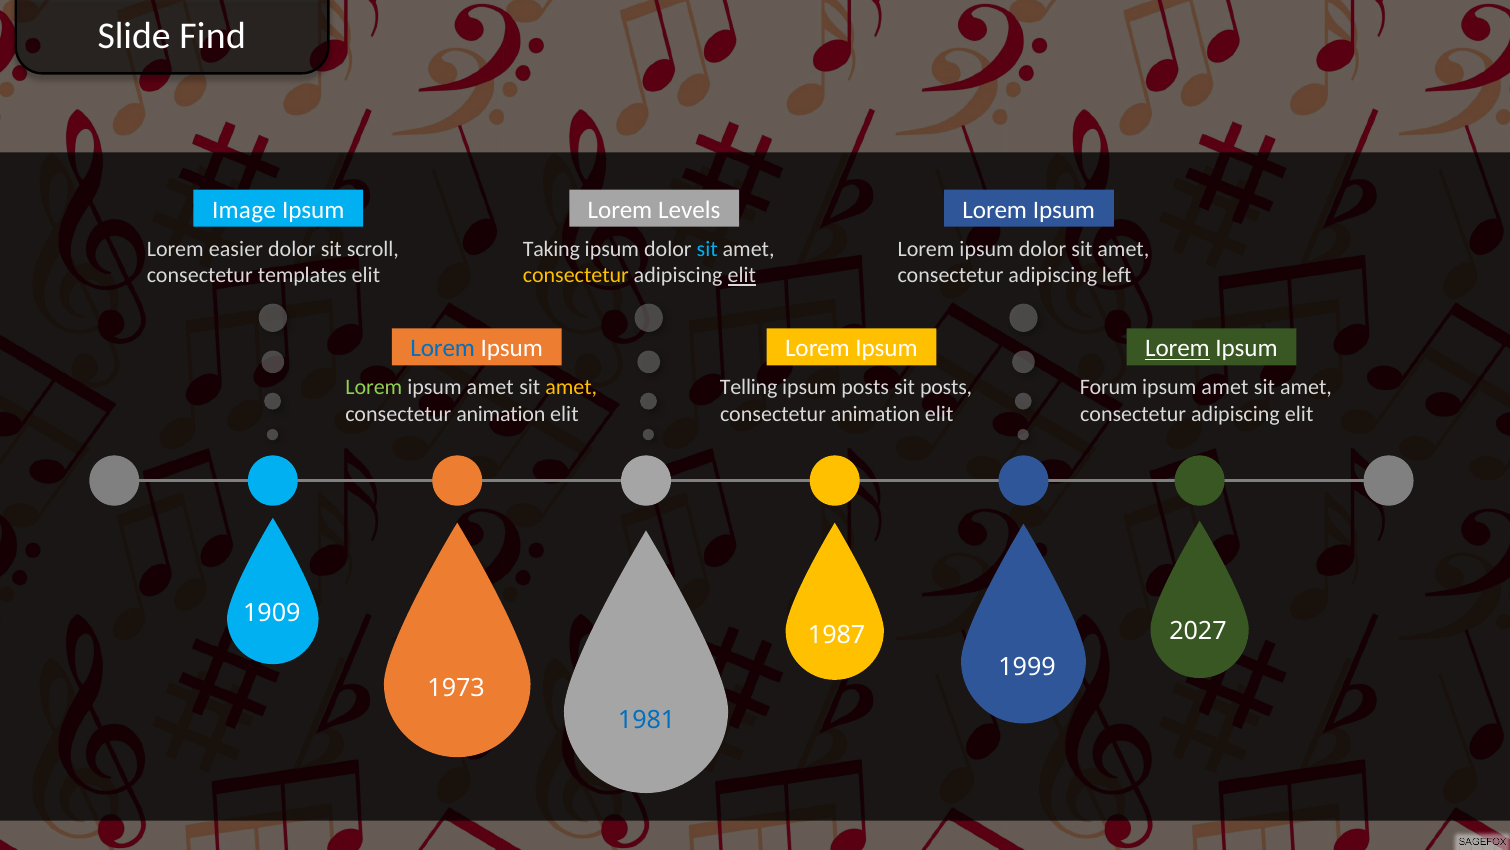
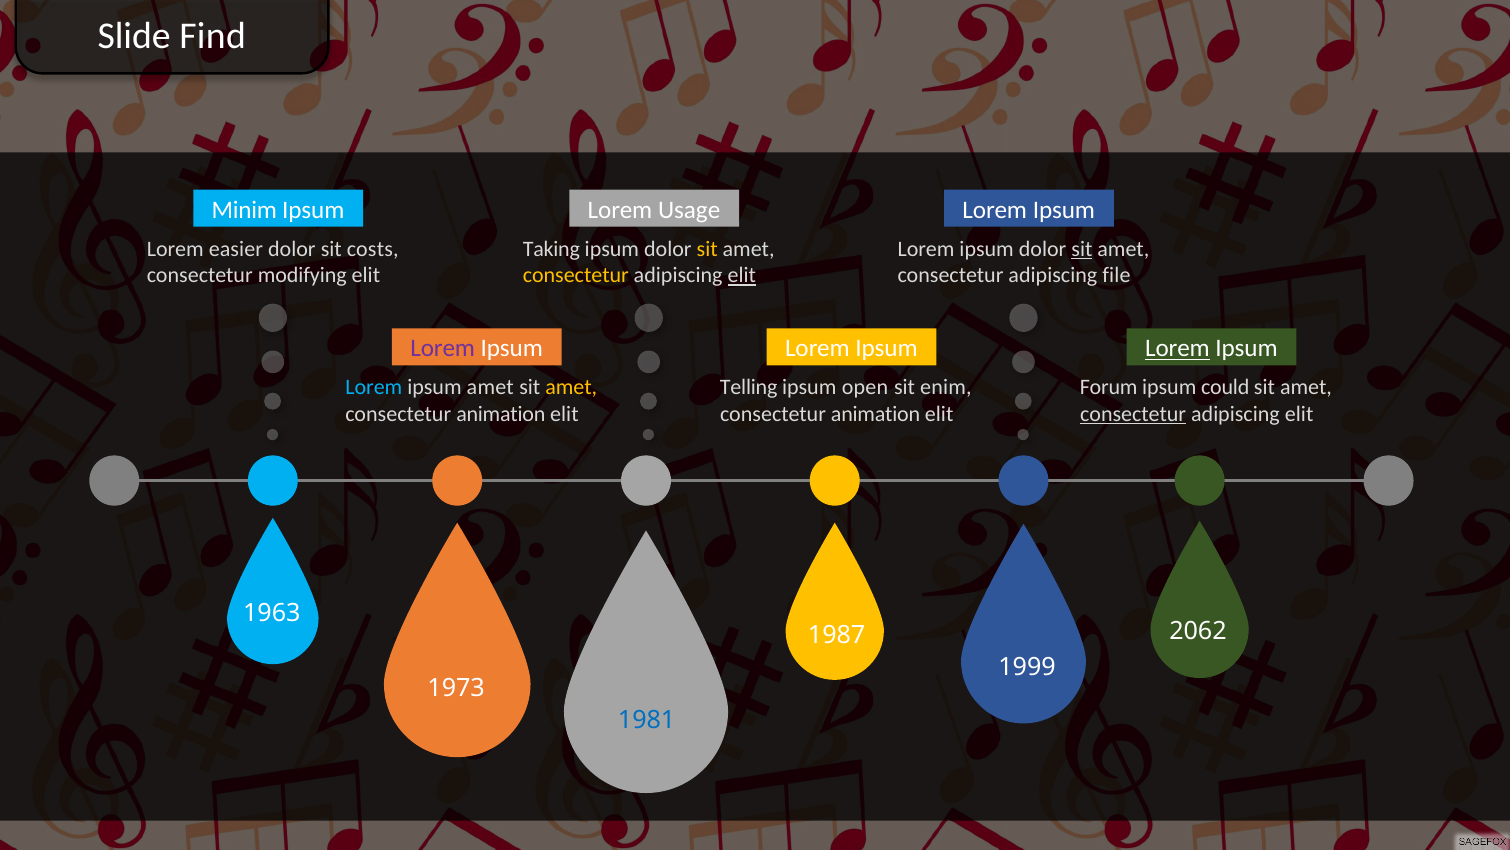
Image: Image -> Minim (244, 210)
Levels: Levels -> Usage (689, 210)
scroll: scroll -> costs (373, 249)
sit colour: light blue -> yellow (707, 249)
sit underline: none -> present (1082, 249)
templates: templates -> modifying (302, 275)
left: left -> file (1116, 275)
Lorem colour: blue -> purple (443, 348)
Lorem colour: light green -> light blue (374, 387)
ipsum posts: posts -> open (865, 387)
sit posts: posts -> enim (946, 387)
amet: amet -> could (1225, 387)
consectetur underline: none -> present (1133, 414)
1909: 1909 -> 1963 (272, 613)
2027: 2027 -> 2062 (1198, 631)
